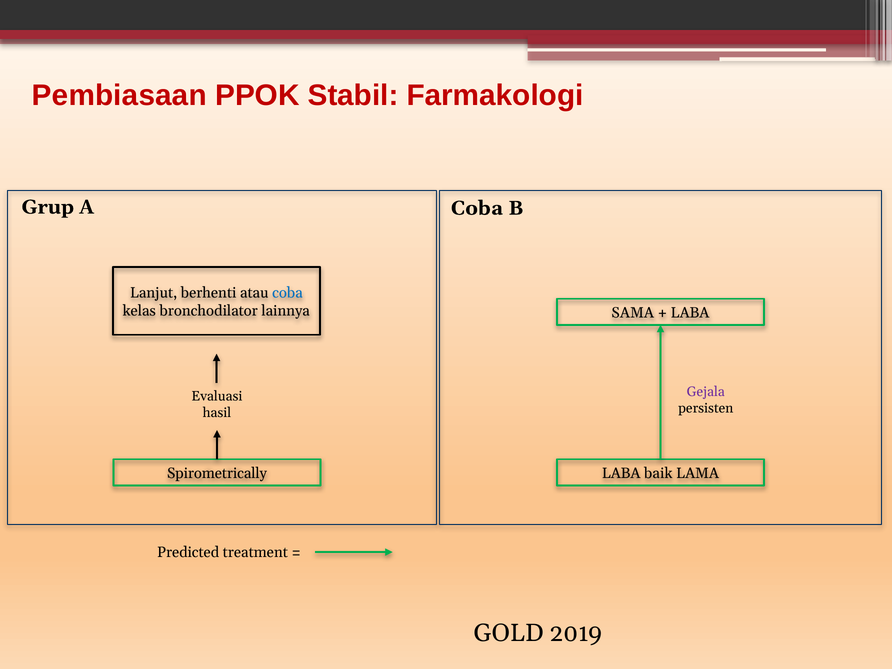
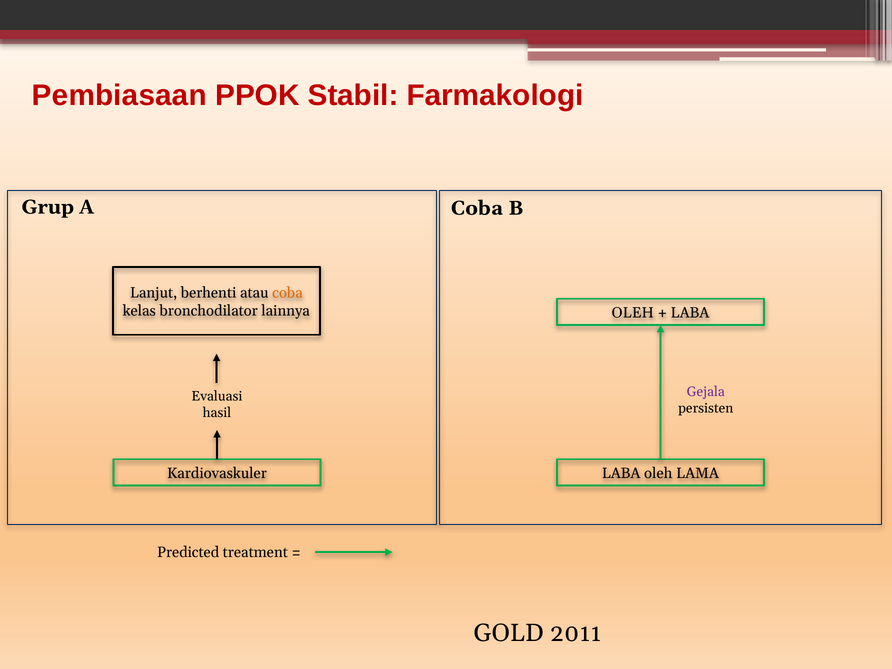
coba colour: blue -> orange (287, 293)
SAMA: SAMA -> OLEH (633, 313)
Spirometrically: Spirometrically -> Kardiovaskuler (217, 473)
LABA baik: baik -> oleh (658, 473)
2019: 2019 -> 2011 (576, 633)
